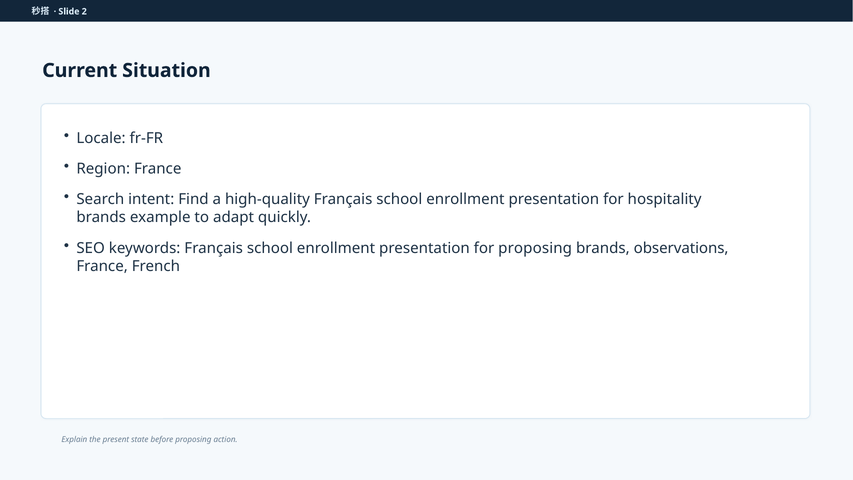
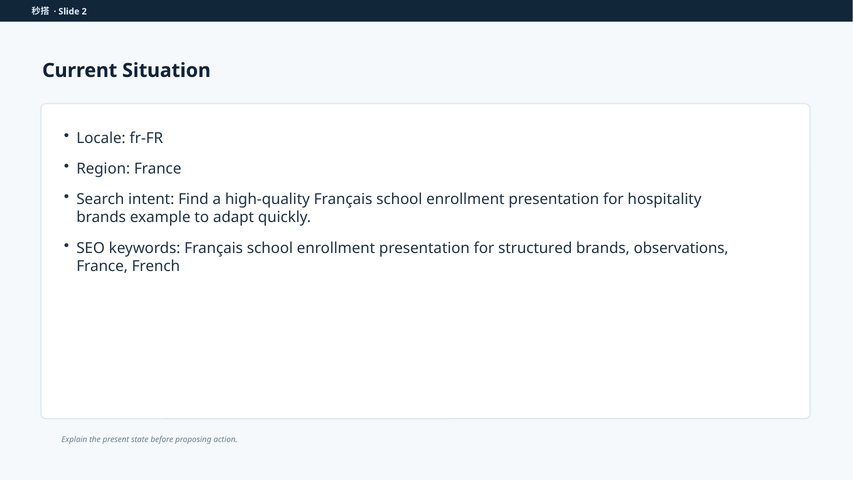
for proposing: proposing -> structured (535, 248)
